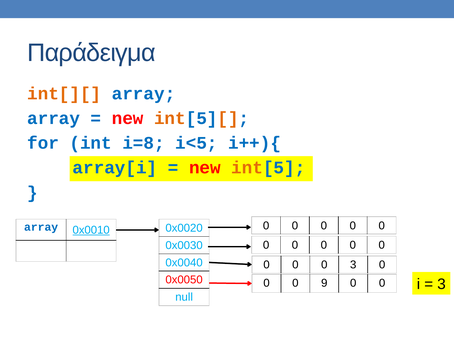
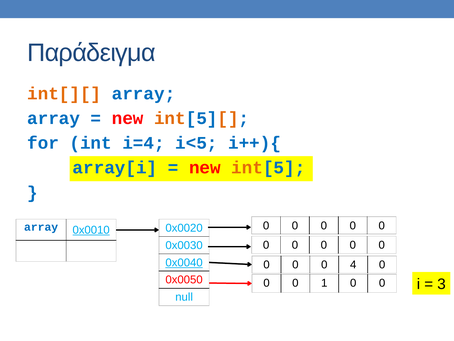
i=8: i=8 -> i=4 (144, 143)
0x0040 underline: none -> present (184, 262)
0 3: 3 -> 4 (353, 264)
9: 9 -> 1 (324, 283)
